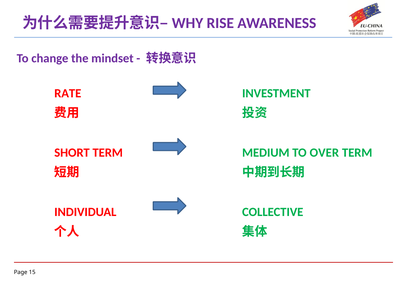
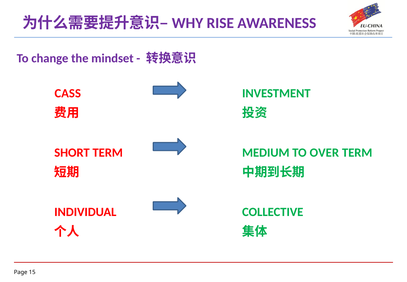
RATE: RATE -> CASS (68, 93)
